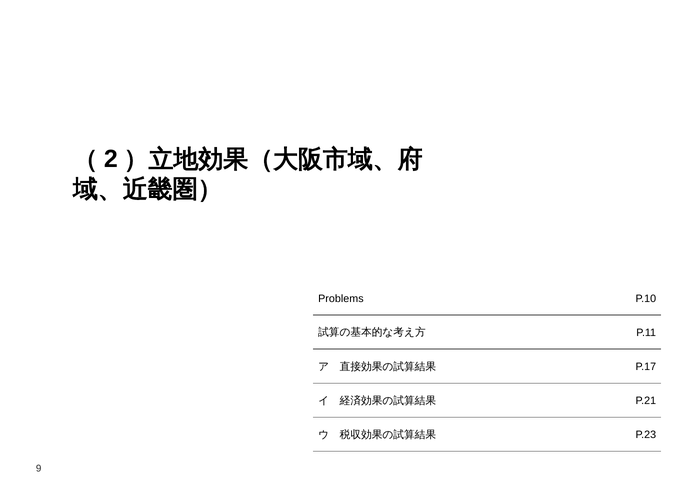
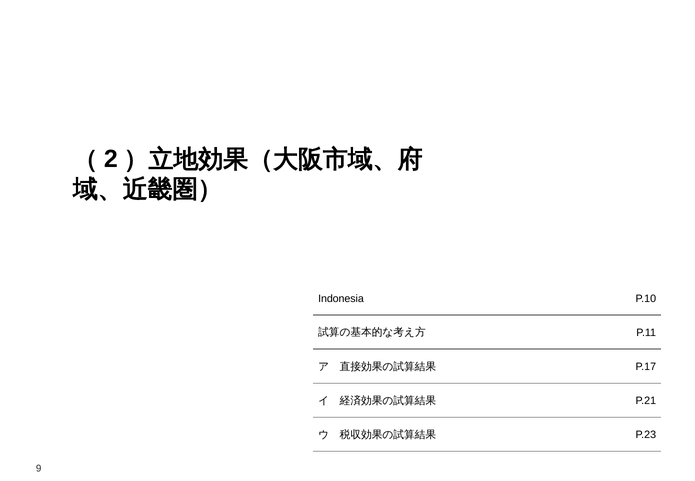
Problems: Problems -> Indonesia (341, 299)
